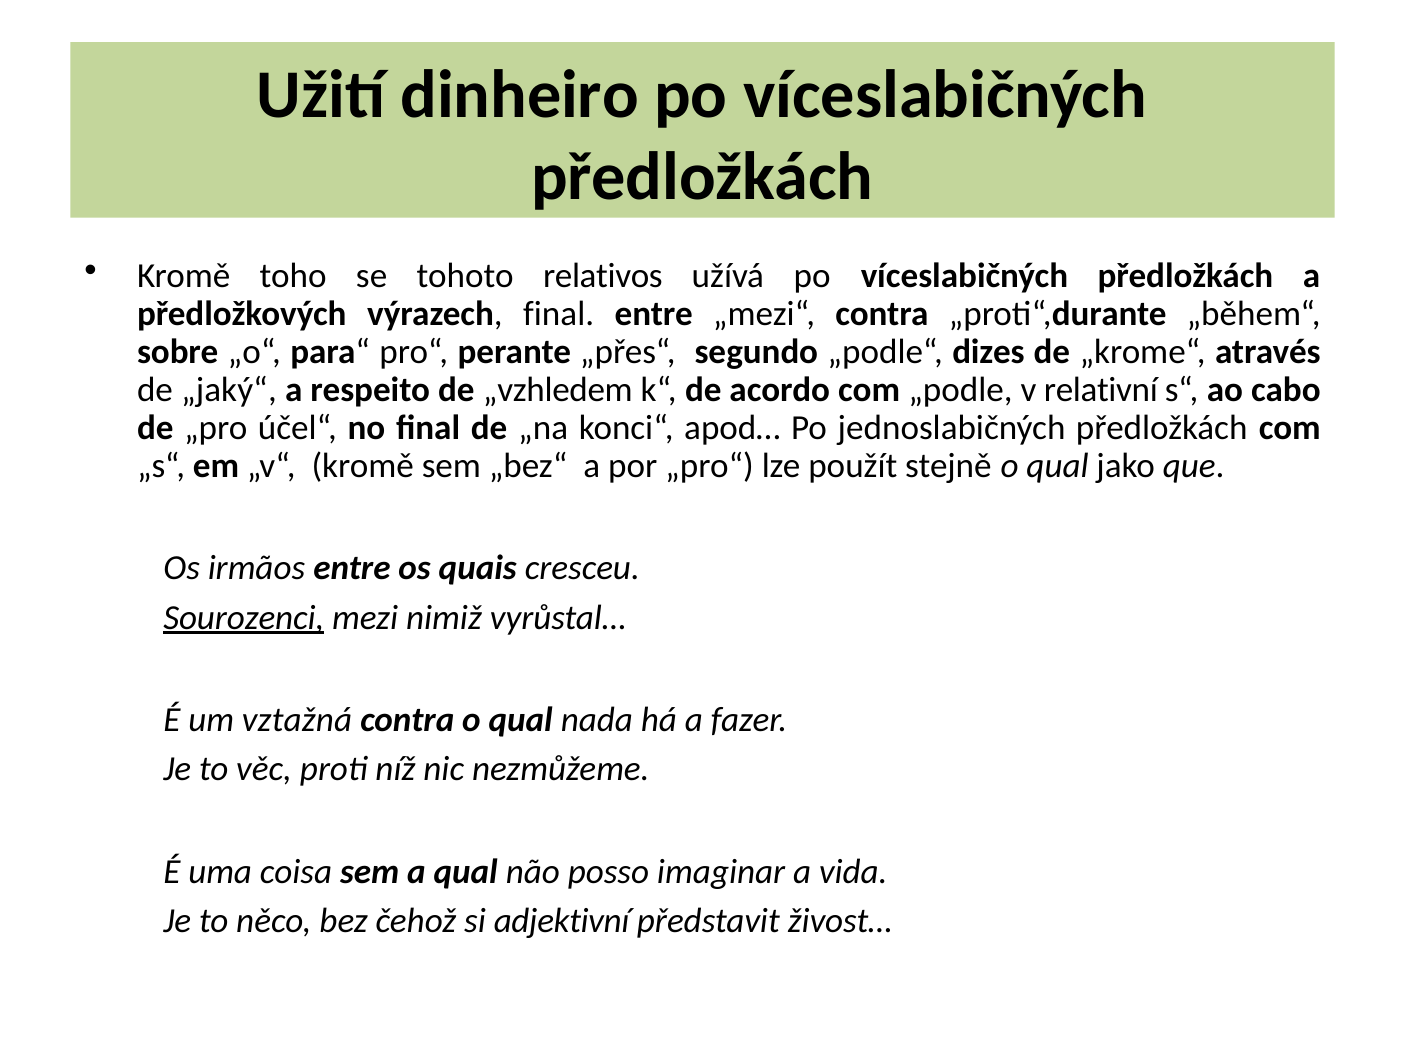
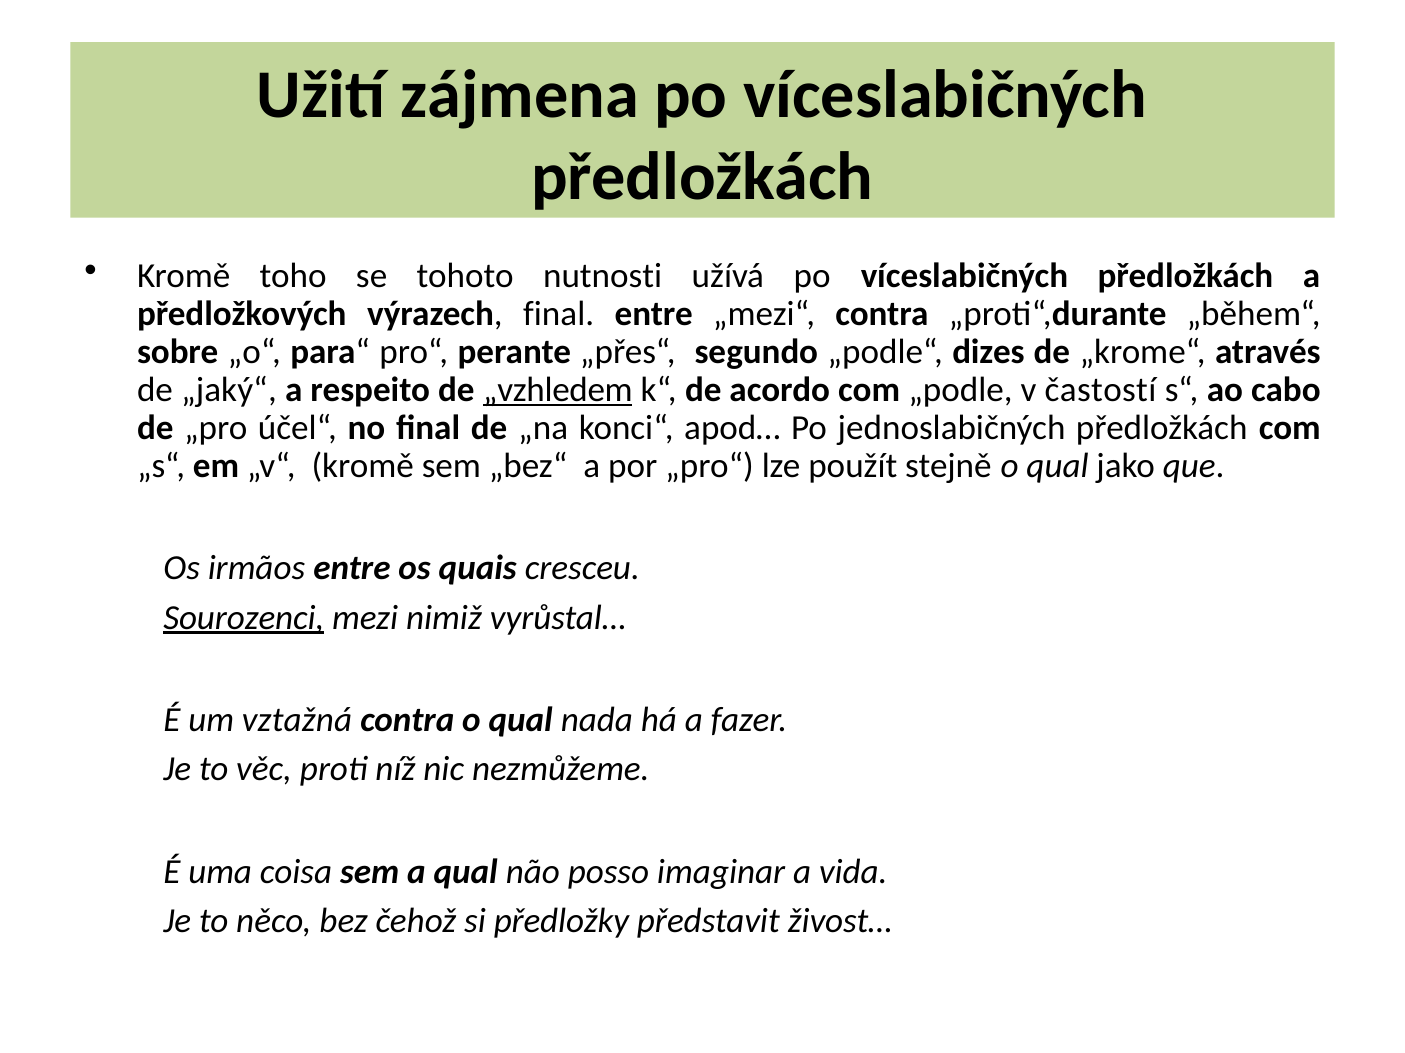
dinheiro: dinheiro -> zájmena (520, 95)
relativos: relativos -> nutnosti (603, 276)
„vzhledem underline: none -> present (558, 390)
relativní: relativní -> častostí (1101, 390)
adjektivní: adjektivní -> předložky (561, 921)
